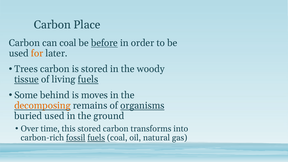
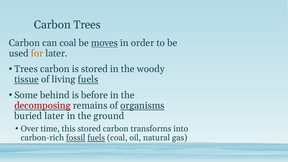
Carbon Place: Place -> Trees (87, 25)
before: before -> moves (104, 43)
moves: moves -> before (95, 95)
decomposing colour: orange -> red (42, 106)
buried used: used -> later (54, 116)
